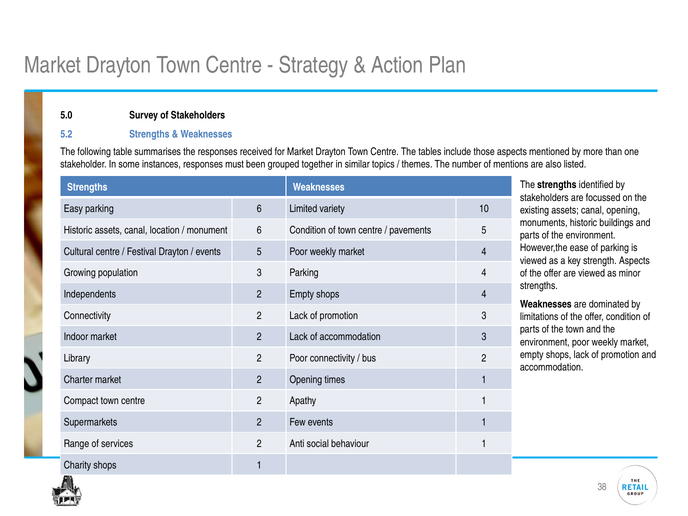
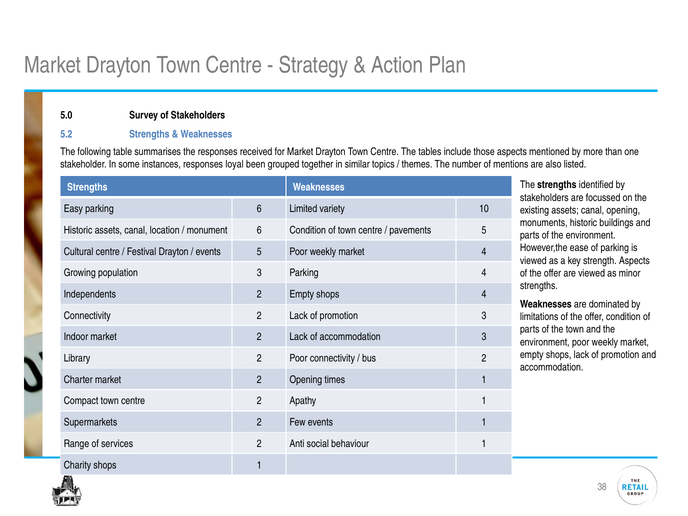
must: must -> loyal (235, 164)
